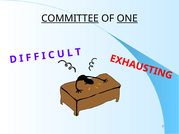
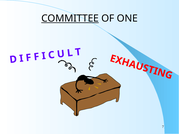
ONE underline: present -> none (127, 18)
